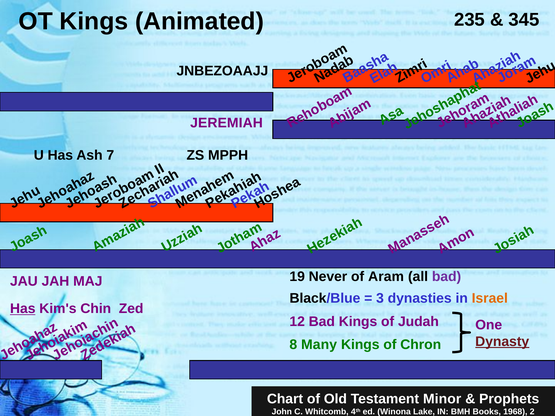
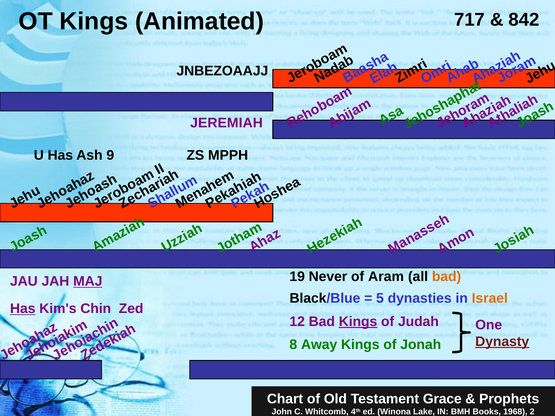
235: 235 -> 717 (470, 20)
345: 345 -> 842 (524, 20)
7: 7 -> 9 (110, 155)
bad colour: purple -> orange (447, 277)
MAJ underline: none -> present (88, 282)
3: 3 -> 5 (380, 298)
Kings underline: none -> present (358, 322)
Many: Many -> Away (319, 345)
Chron: Chron -> Jonah (421, 345)
Minor: Minor -> Grace (442, 399)
